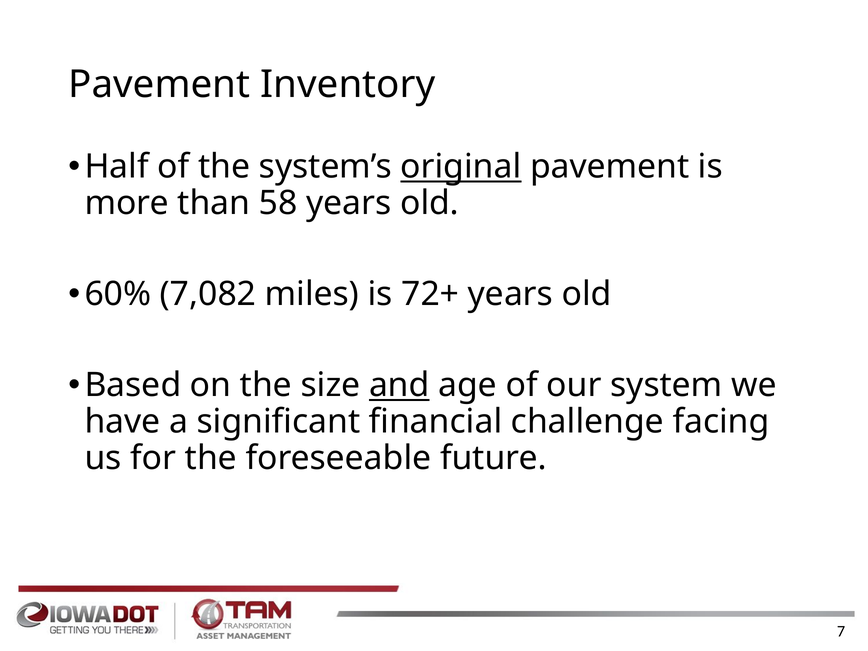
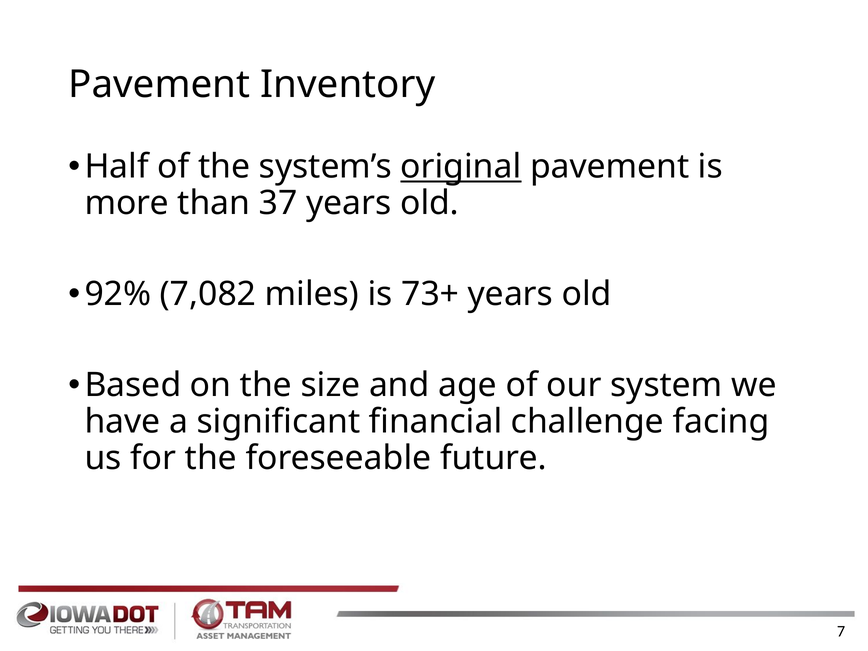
58: 58 -> 37 (278, 203)
60%: 60% -> 92% (118, 294)
72+: 72+ -> 73+ (430, 294)
and underline: present -> none (399, 385)
